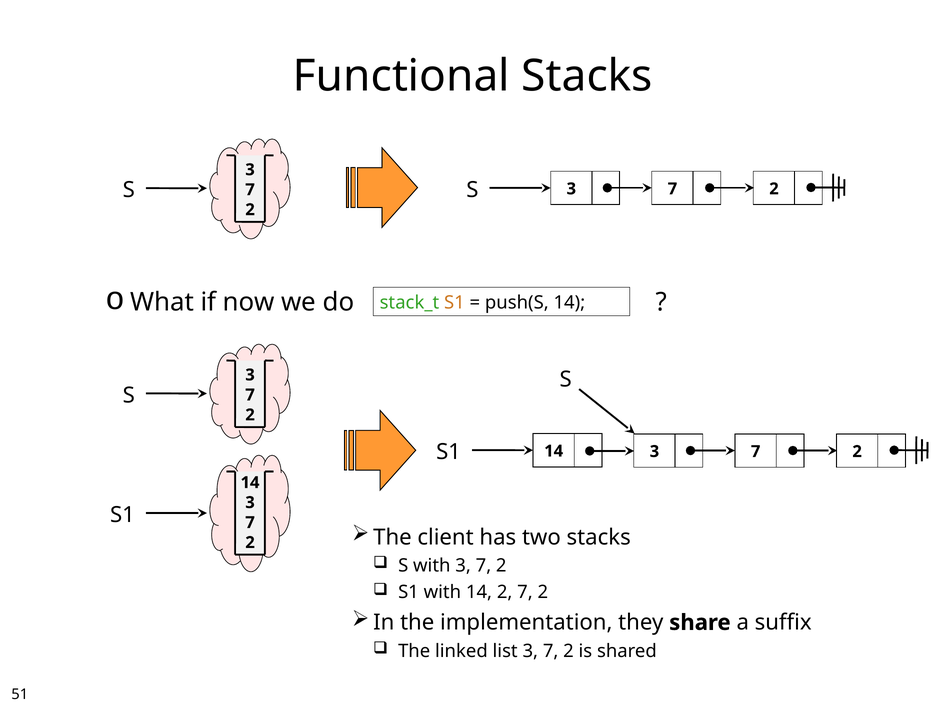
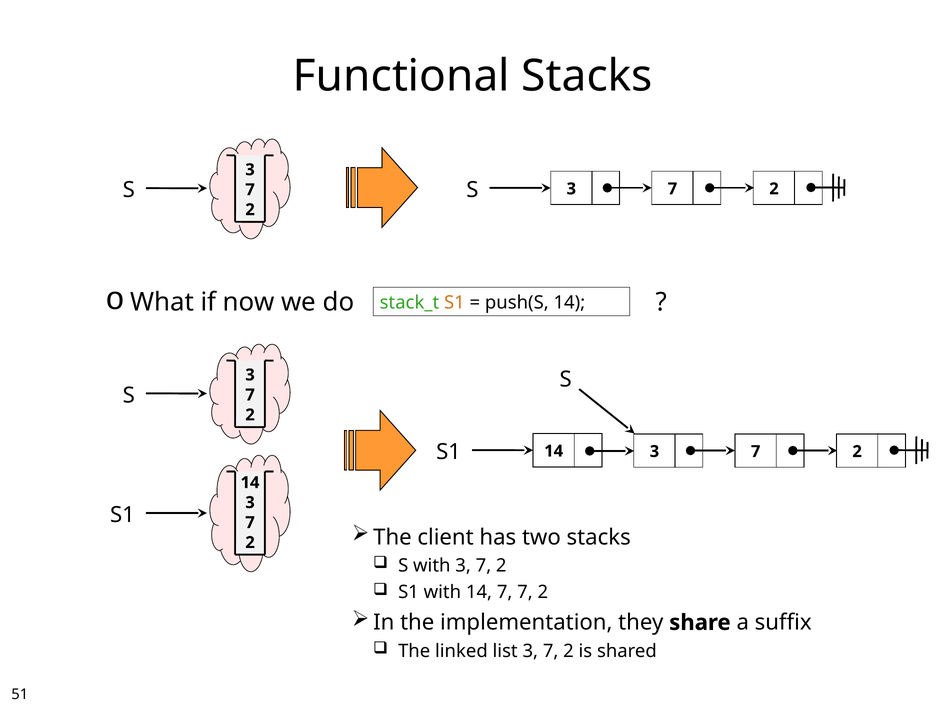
14 2: 2 -> 7 (505, 592)
